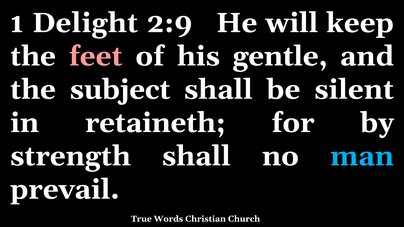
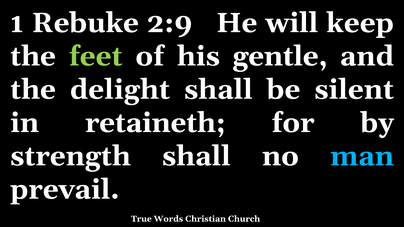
Delight: Delight -> Rebuke (85, 23)
feet colour: pink -> light green (96, 56)
subject: subject -> delight (120, 90)
